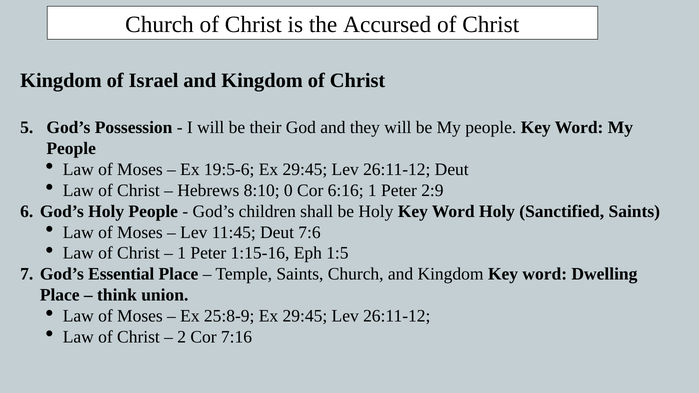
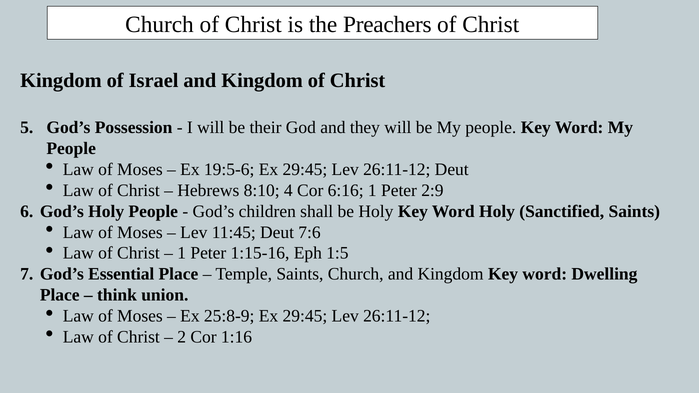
Accursed: Accursed -> Preachers (387, 24)
0: 0 -> 4 (288, 190)
7:16: 7:16 -> 1:16 (237, 337)
